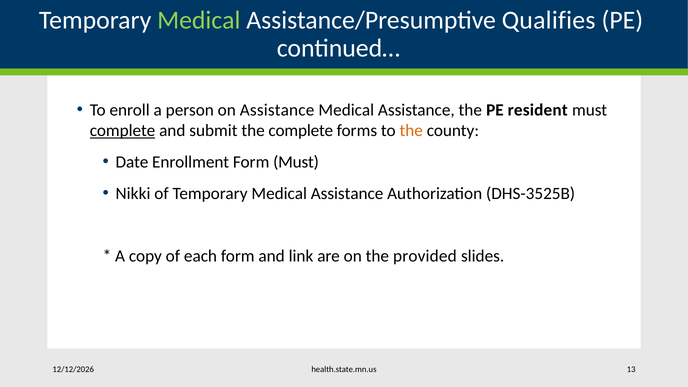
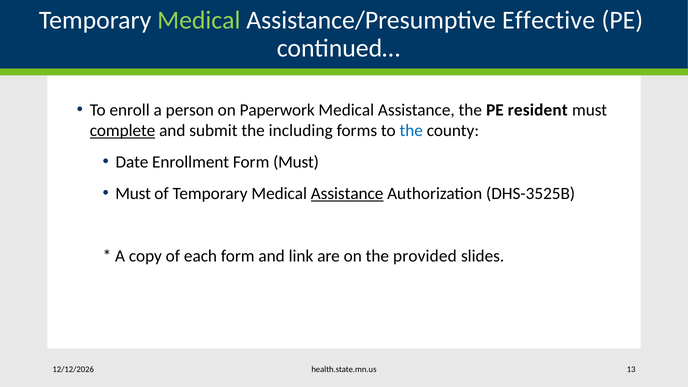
Qualifies: Qualifies -> Effective (549, 20)
on Assistance: Assistance -> Paperwork (277, 110)
the complete: complete -> including (301, 131)
the colour: orange -> blue (411, 131)
Nikki: Nikki -> Must (133, 193)
Assistance underline: none -> present (347, 193)
